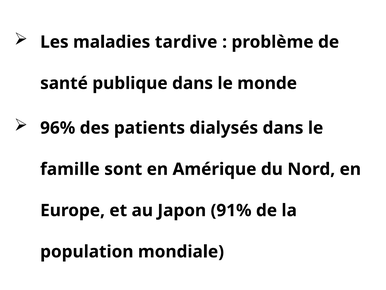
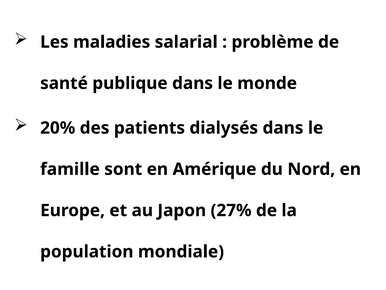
tardive: tardive -> salarial (186, 42)
96%: 96% -> 20% (58, 128)
91%: 91% -> 27% (231, 210)
